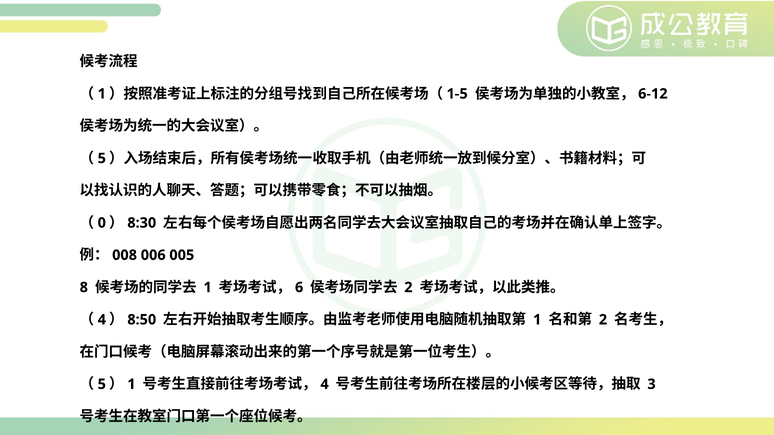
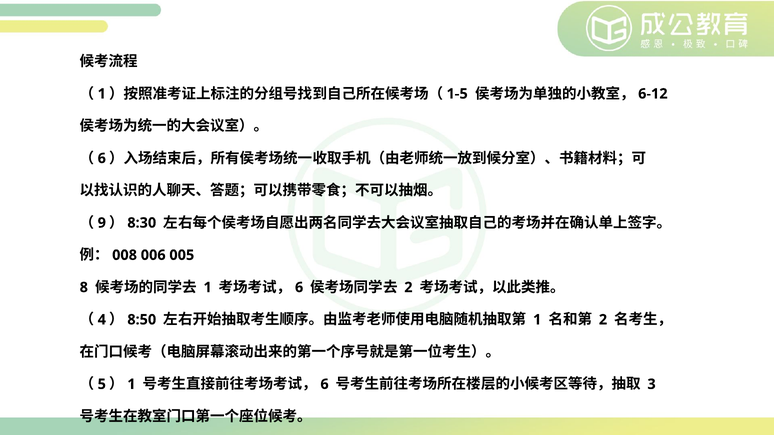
5: 5 -> 6 (102, 158)
0: 0 -> 9 (102, 223)
4: 4 -> 6 (325, 385)
